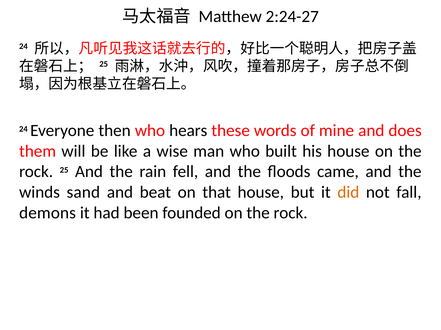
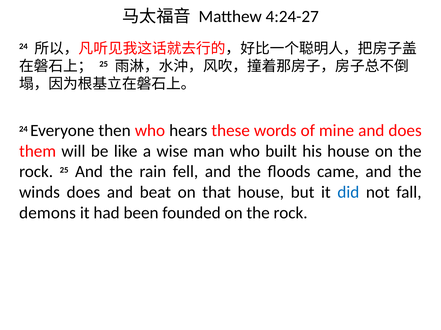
2:24-27: 2:24-27 -> 4:24-27 (292, 17)
winds sand: sand -> does (83, 193)
did colour: orange -> blue (348, 193)
